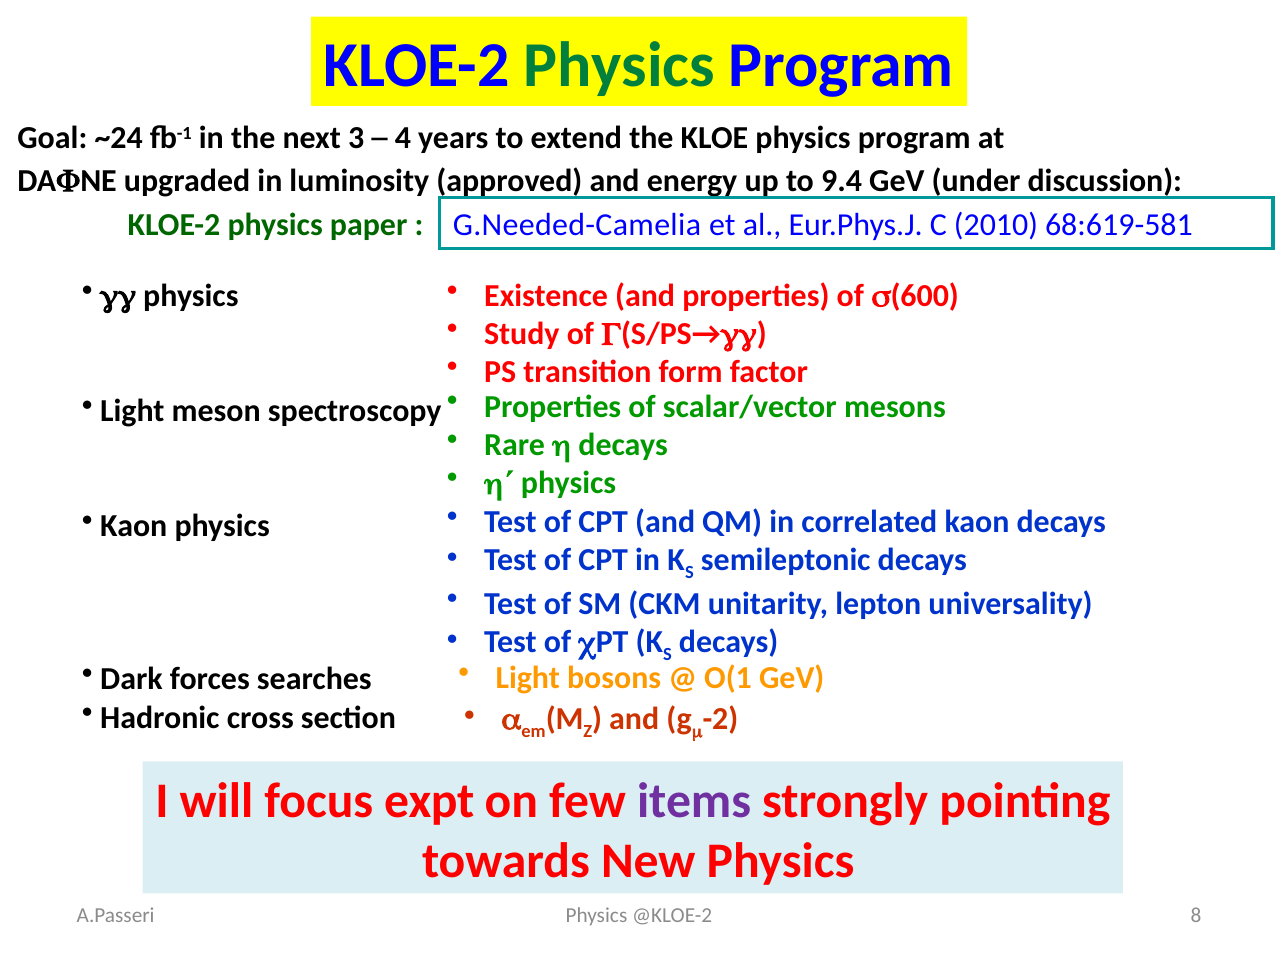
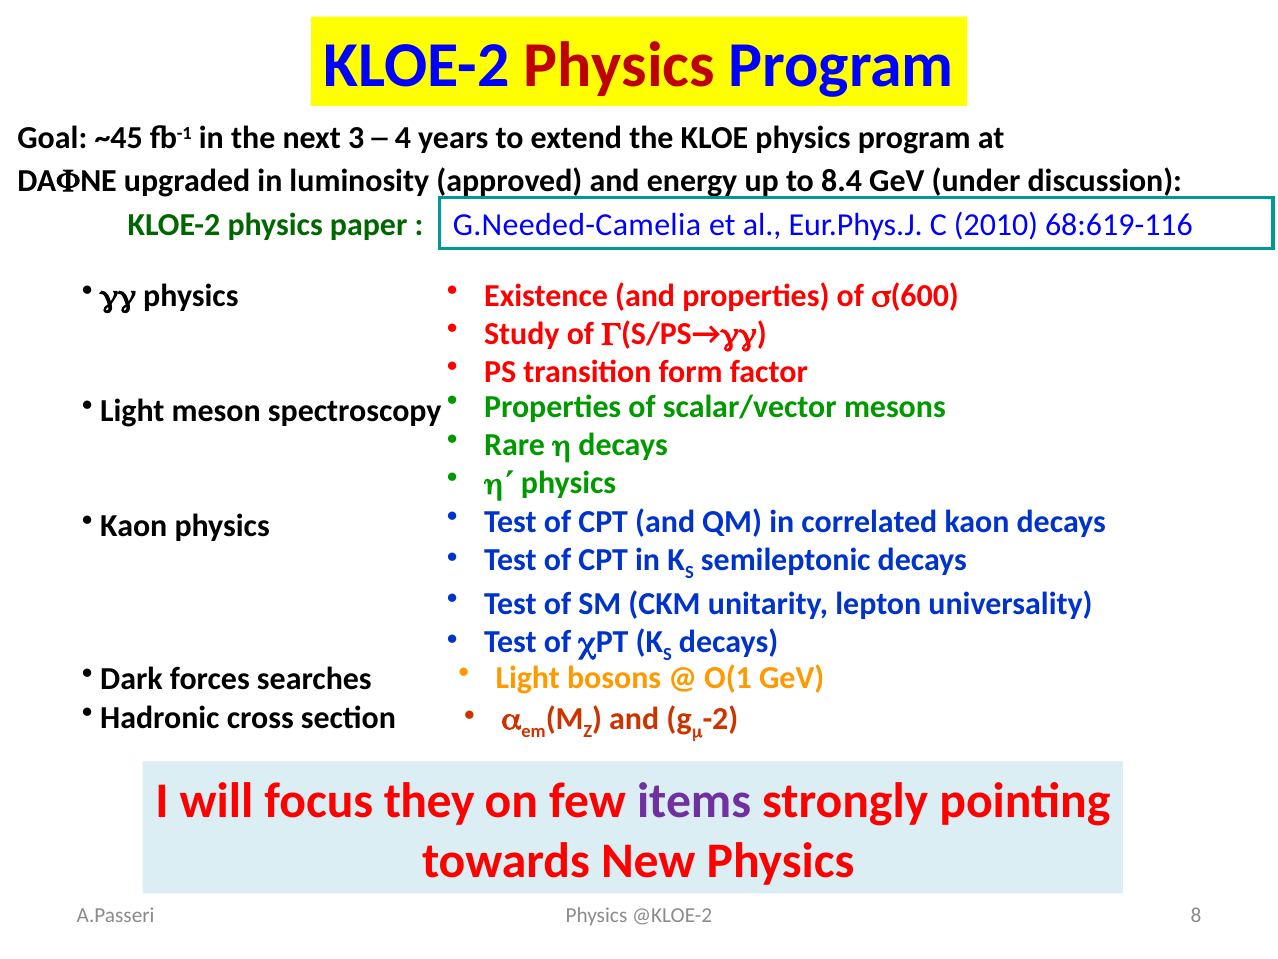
Physics colour: green -> red (619, 66)
~24: ~24 -> ~45 (119, 138)
9.4: 9.4 -> 8.4 (842, 181)
68:619-581: 68:619-581 -> 68:619-116 (1119, 225)
expt: expt -> they (429, 801)
